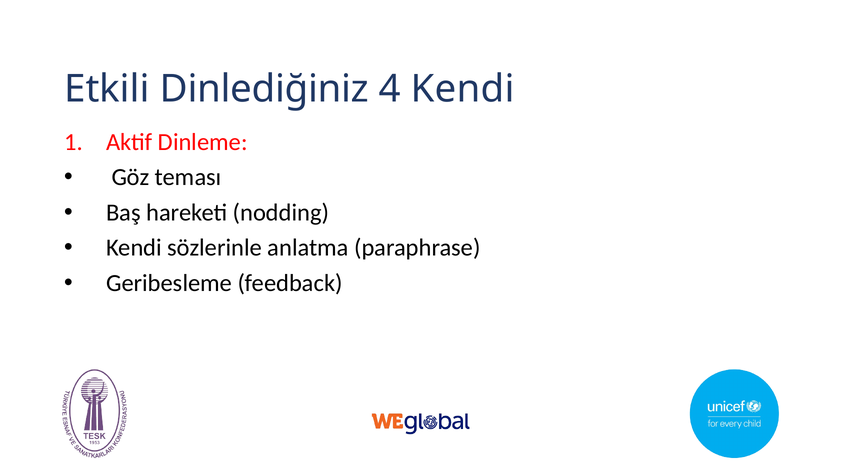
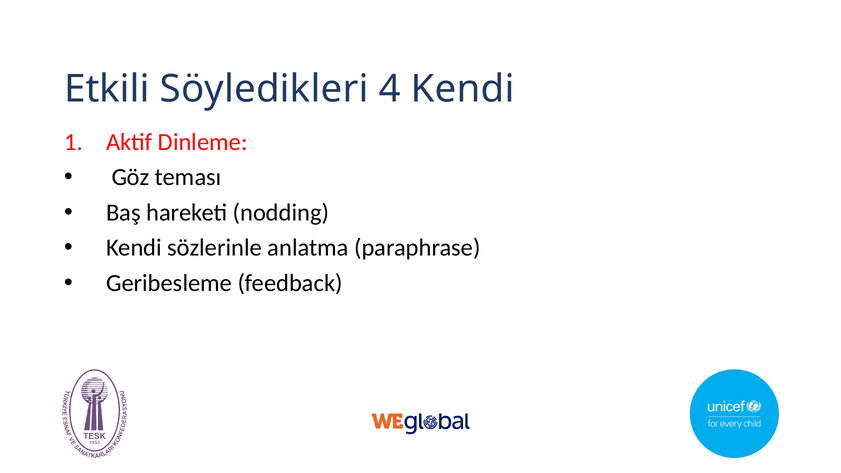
Dinlediğiniz: Dinlediğiniz -> Söyledikleri (264, 89)
